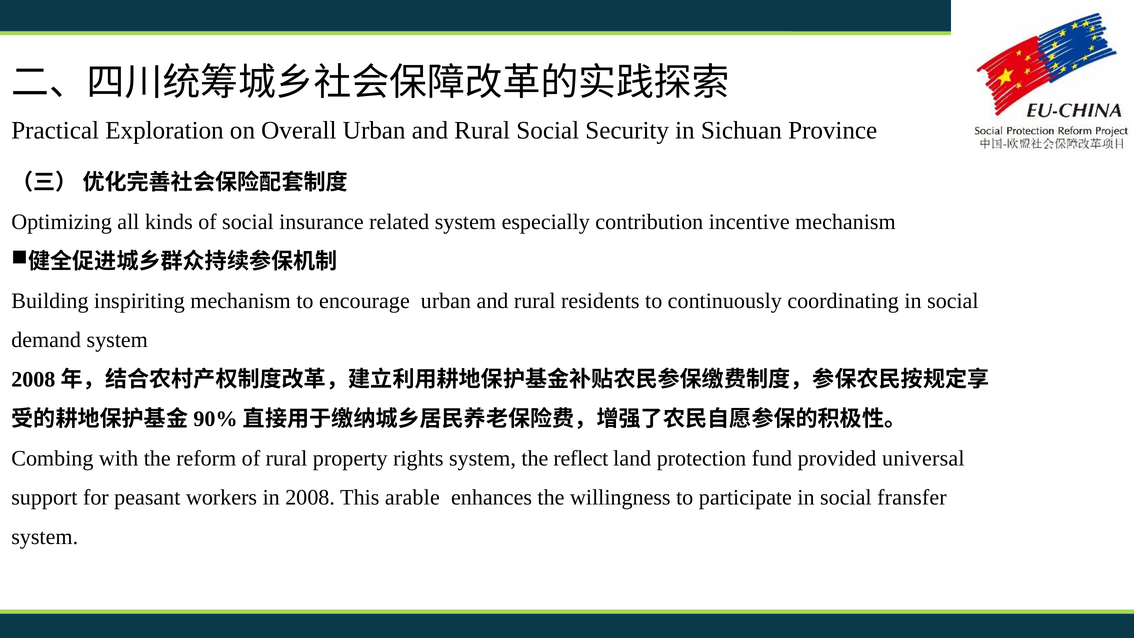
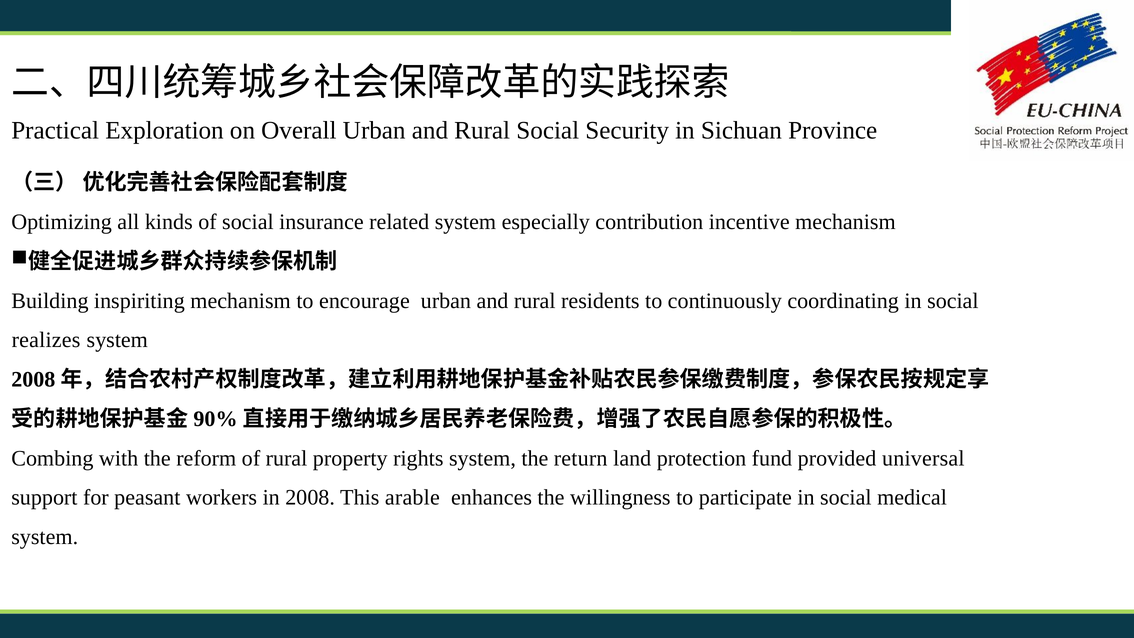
demand: demand -> realizes (46, 340)
reflect: reflect -> return (581, 458)
fransfer: fransfer -> medical (912, 498)
